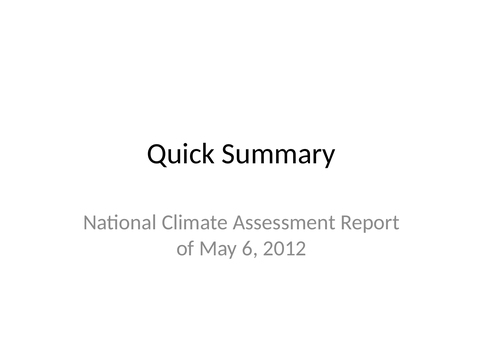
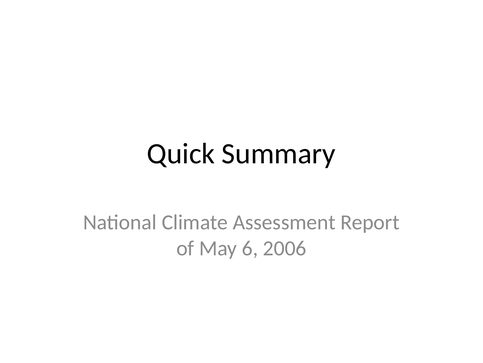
2012: 2012 -> 2006 (285, 248)
